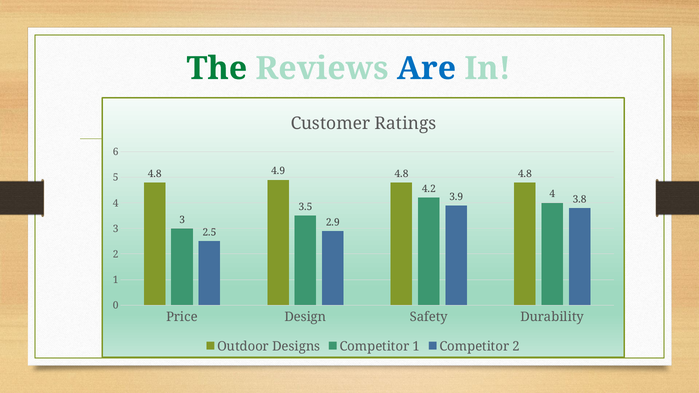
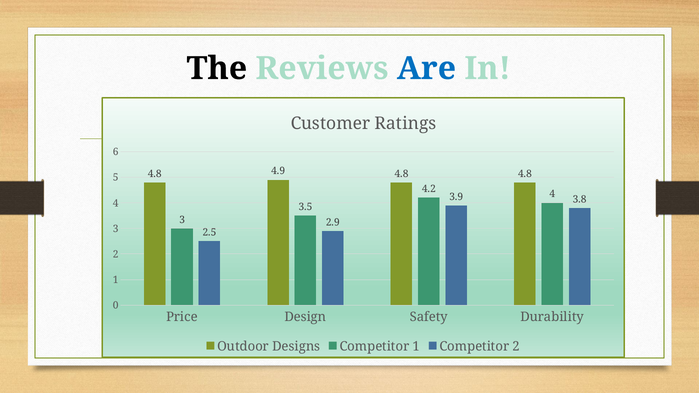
The colour: green -> black (217, 68)
